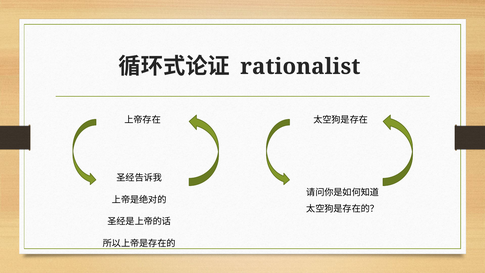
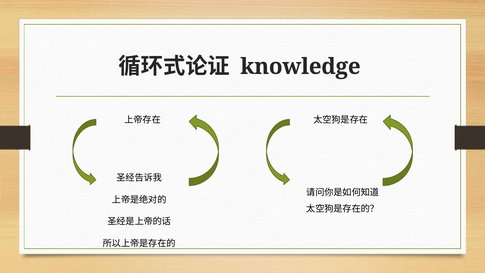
rationalist: rationalist -> knowledge (300, 67)
